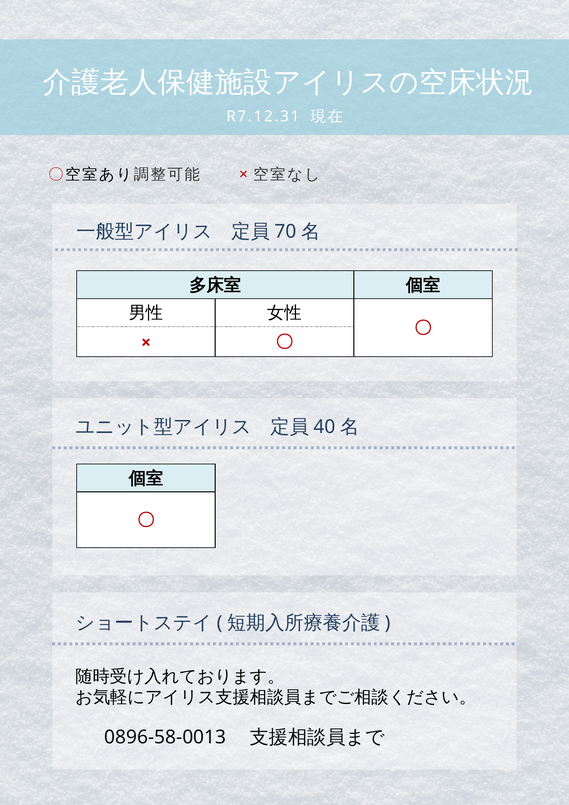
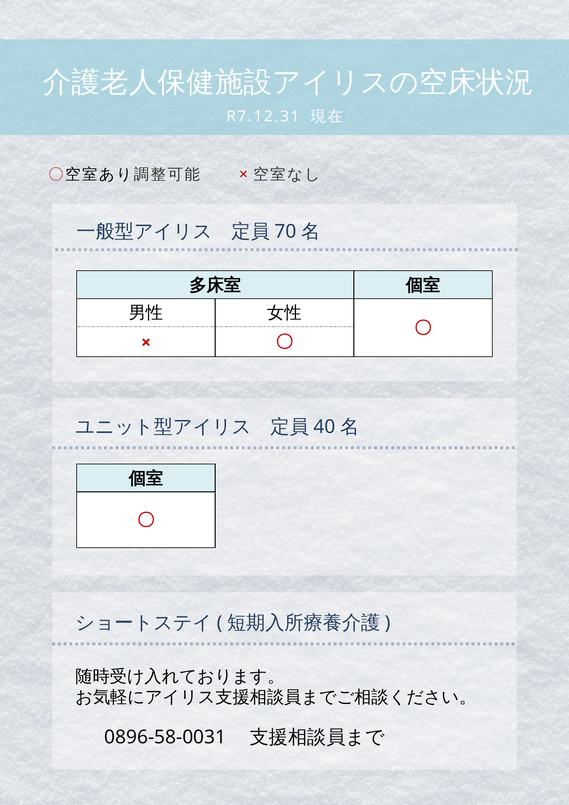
0896-58-0013: 0896-58-0013 -> 0896-58-0031 (165, 737)
